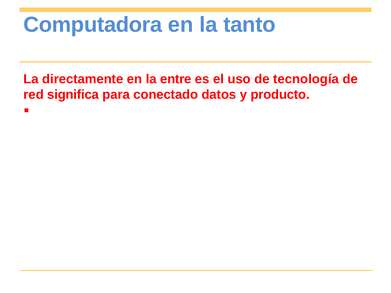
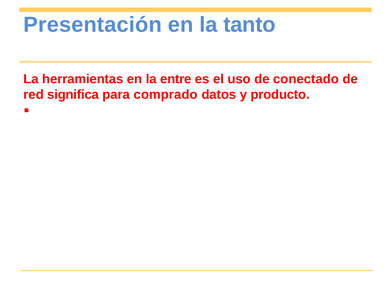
Computadora: Computadora -> Presentación (93, 25)
directamente: directamente -> herramientas (83, 79)
tecnología: tecnología -> conectado (306, 79)
conectado: conectado -> comprado (166, 95)
